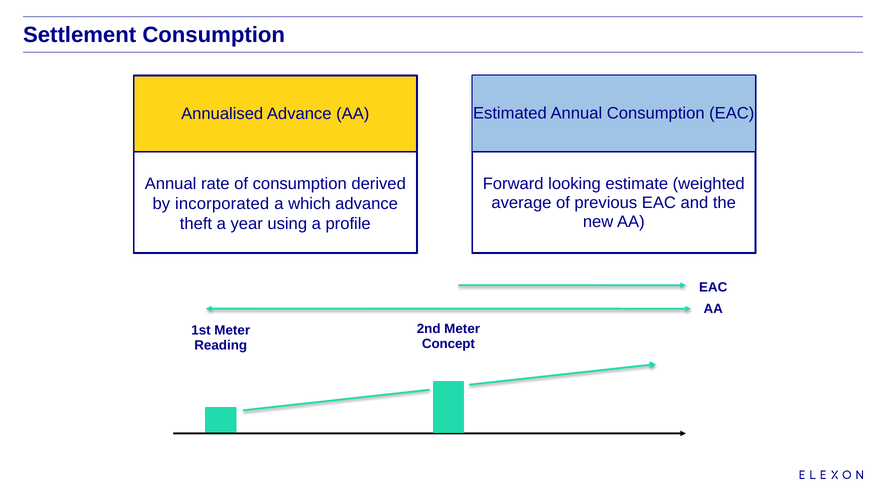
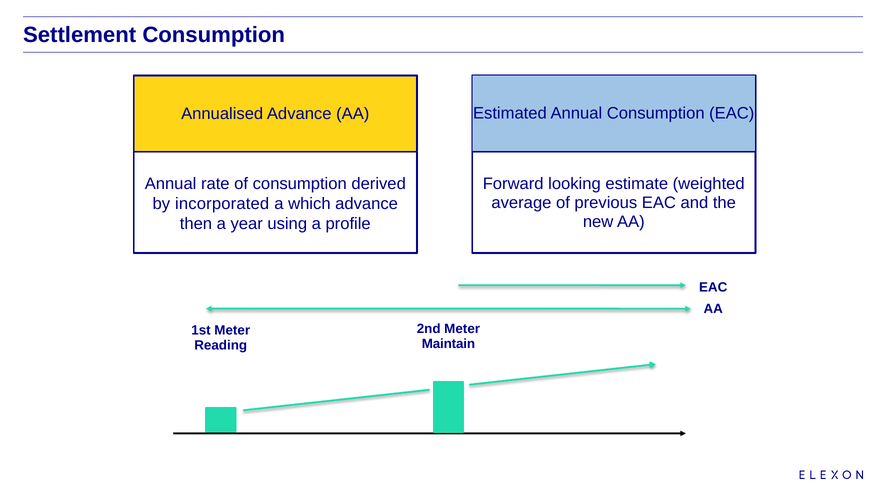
theft: theft -> then (196, 224)
Concept: Concept -> Maintain (448, 344)
